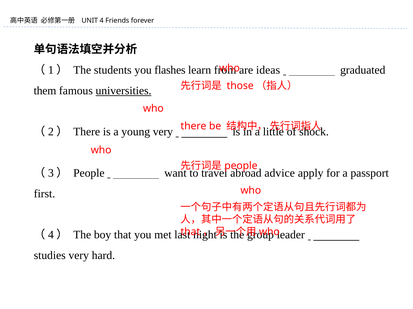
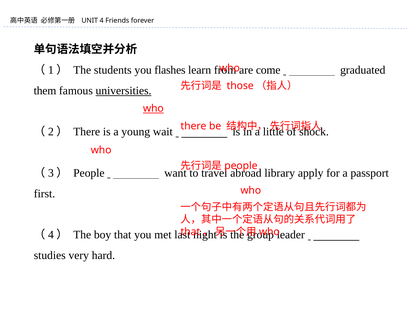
ideas: ideas -> come (268, 70)
who underline: none -> present (153, 109)
young very: very -> wait (163, 132)
advice: advice -> library (280, 173)
